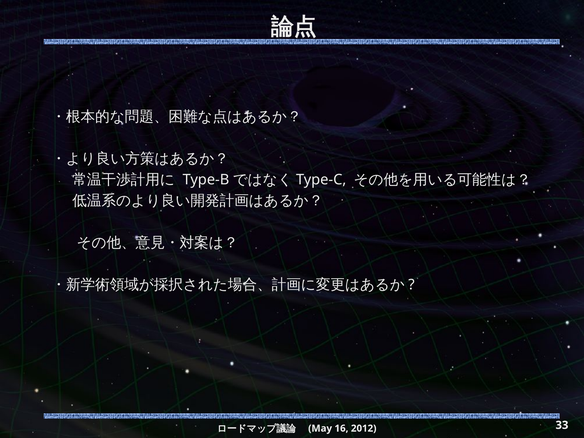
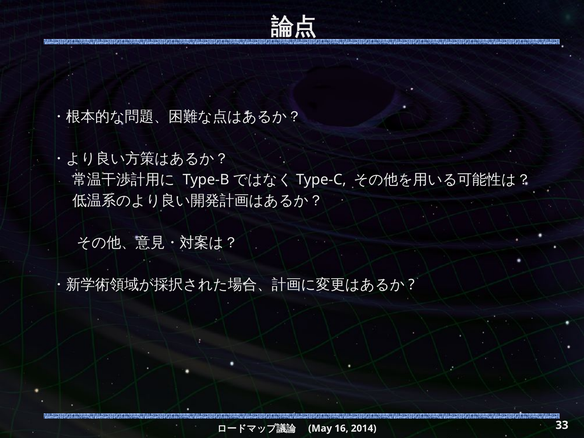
2012: 2012 -> 2014 (364, 428)
